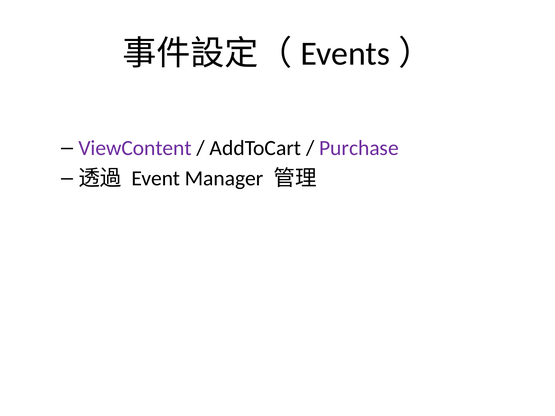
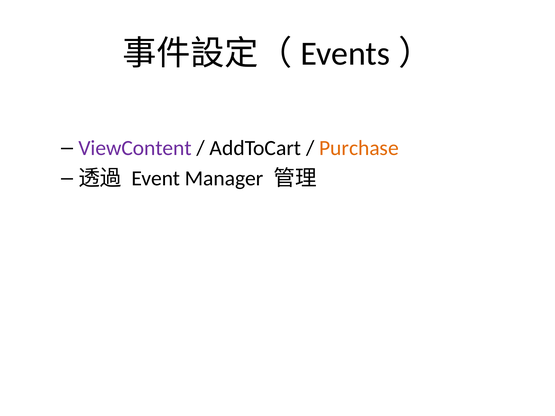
Purchase colour: purple -> orange (359, 148)
